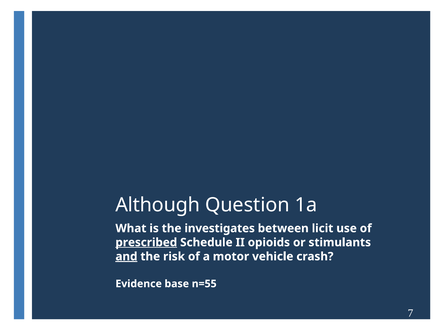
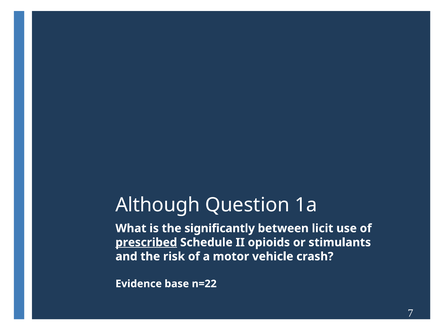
investigates: investigates -> significantly (220, 228)
and underline: present -> none (126, 256)
n=55: n=55 -> n=22 (204, 284)
